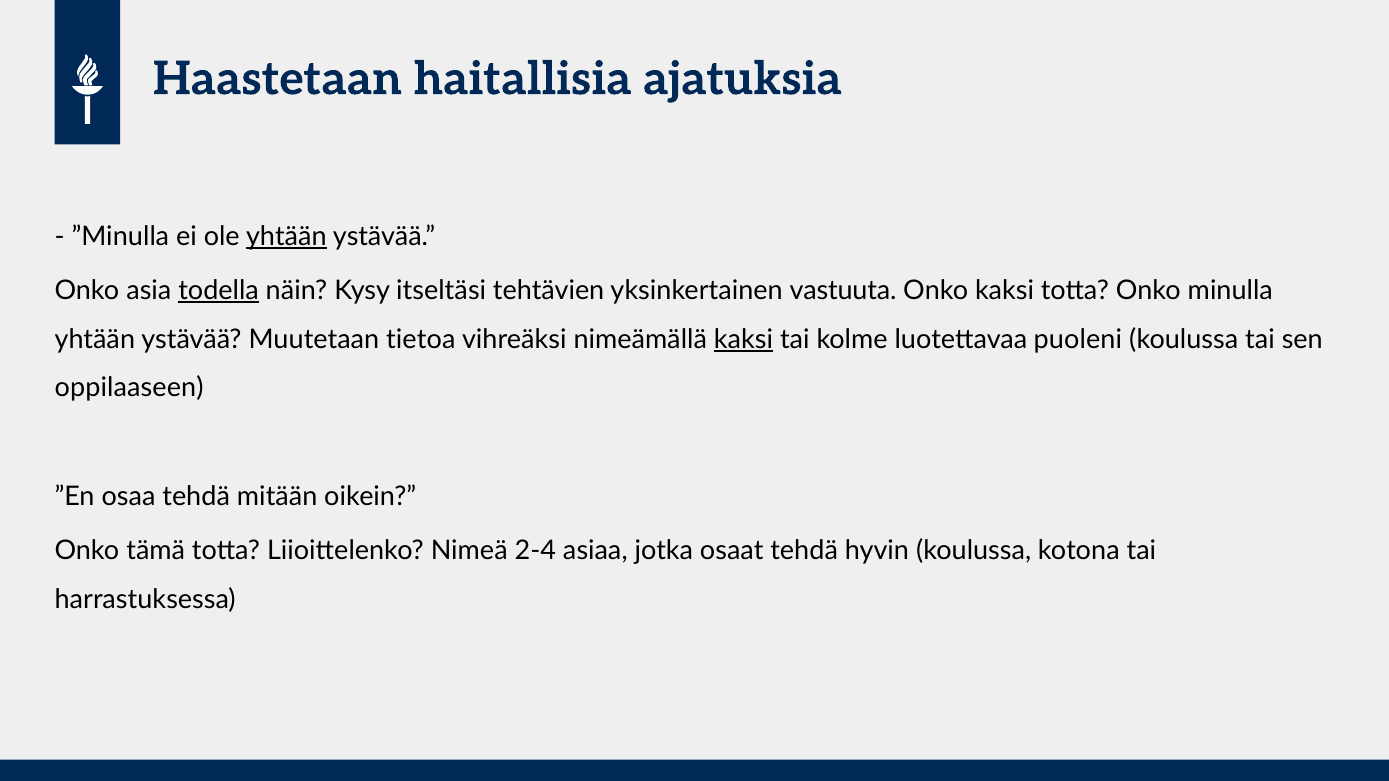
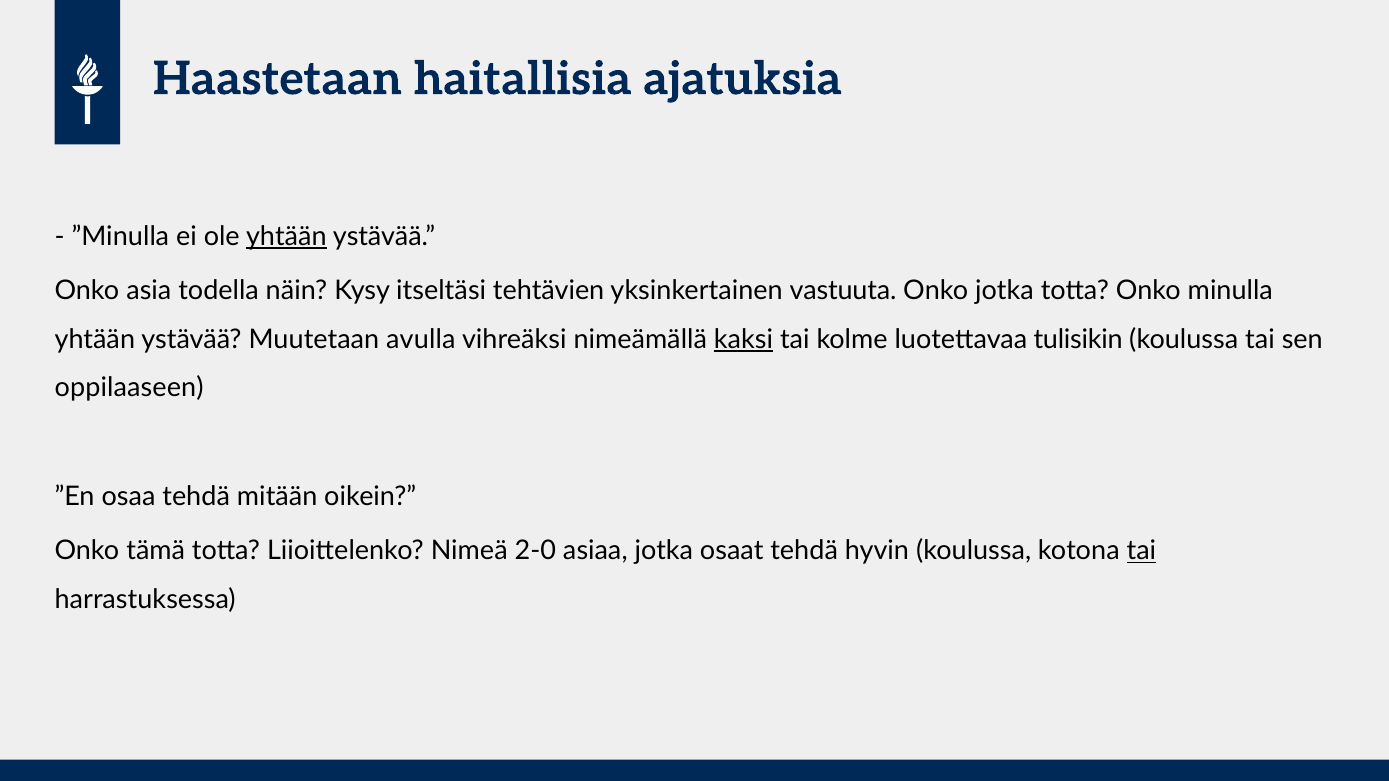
todella underline: present -> none (219, 291)
Onko kaksi: kaksi -> jotka (1004, 291)
tietoa: tietoa -> avulla (421, 339)
puoleni: puoleni -> tulisikin (1078, 339)
2-4: 2-4 -> 2-0 (535, 551)
tai underline: none -> present (1141, 551)
